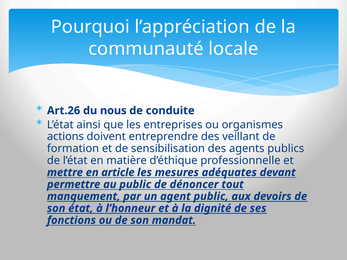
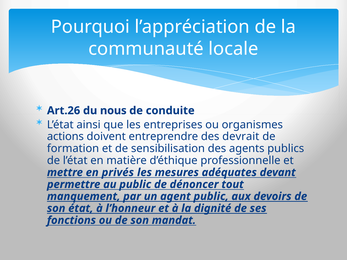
veillant: veillant -> devrait (241, 137)
article: article -> privés (118, 173)
